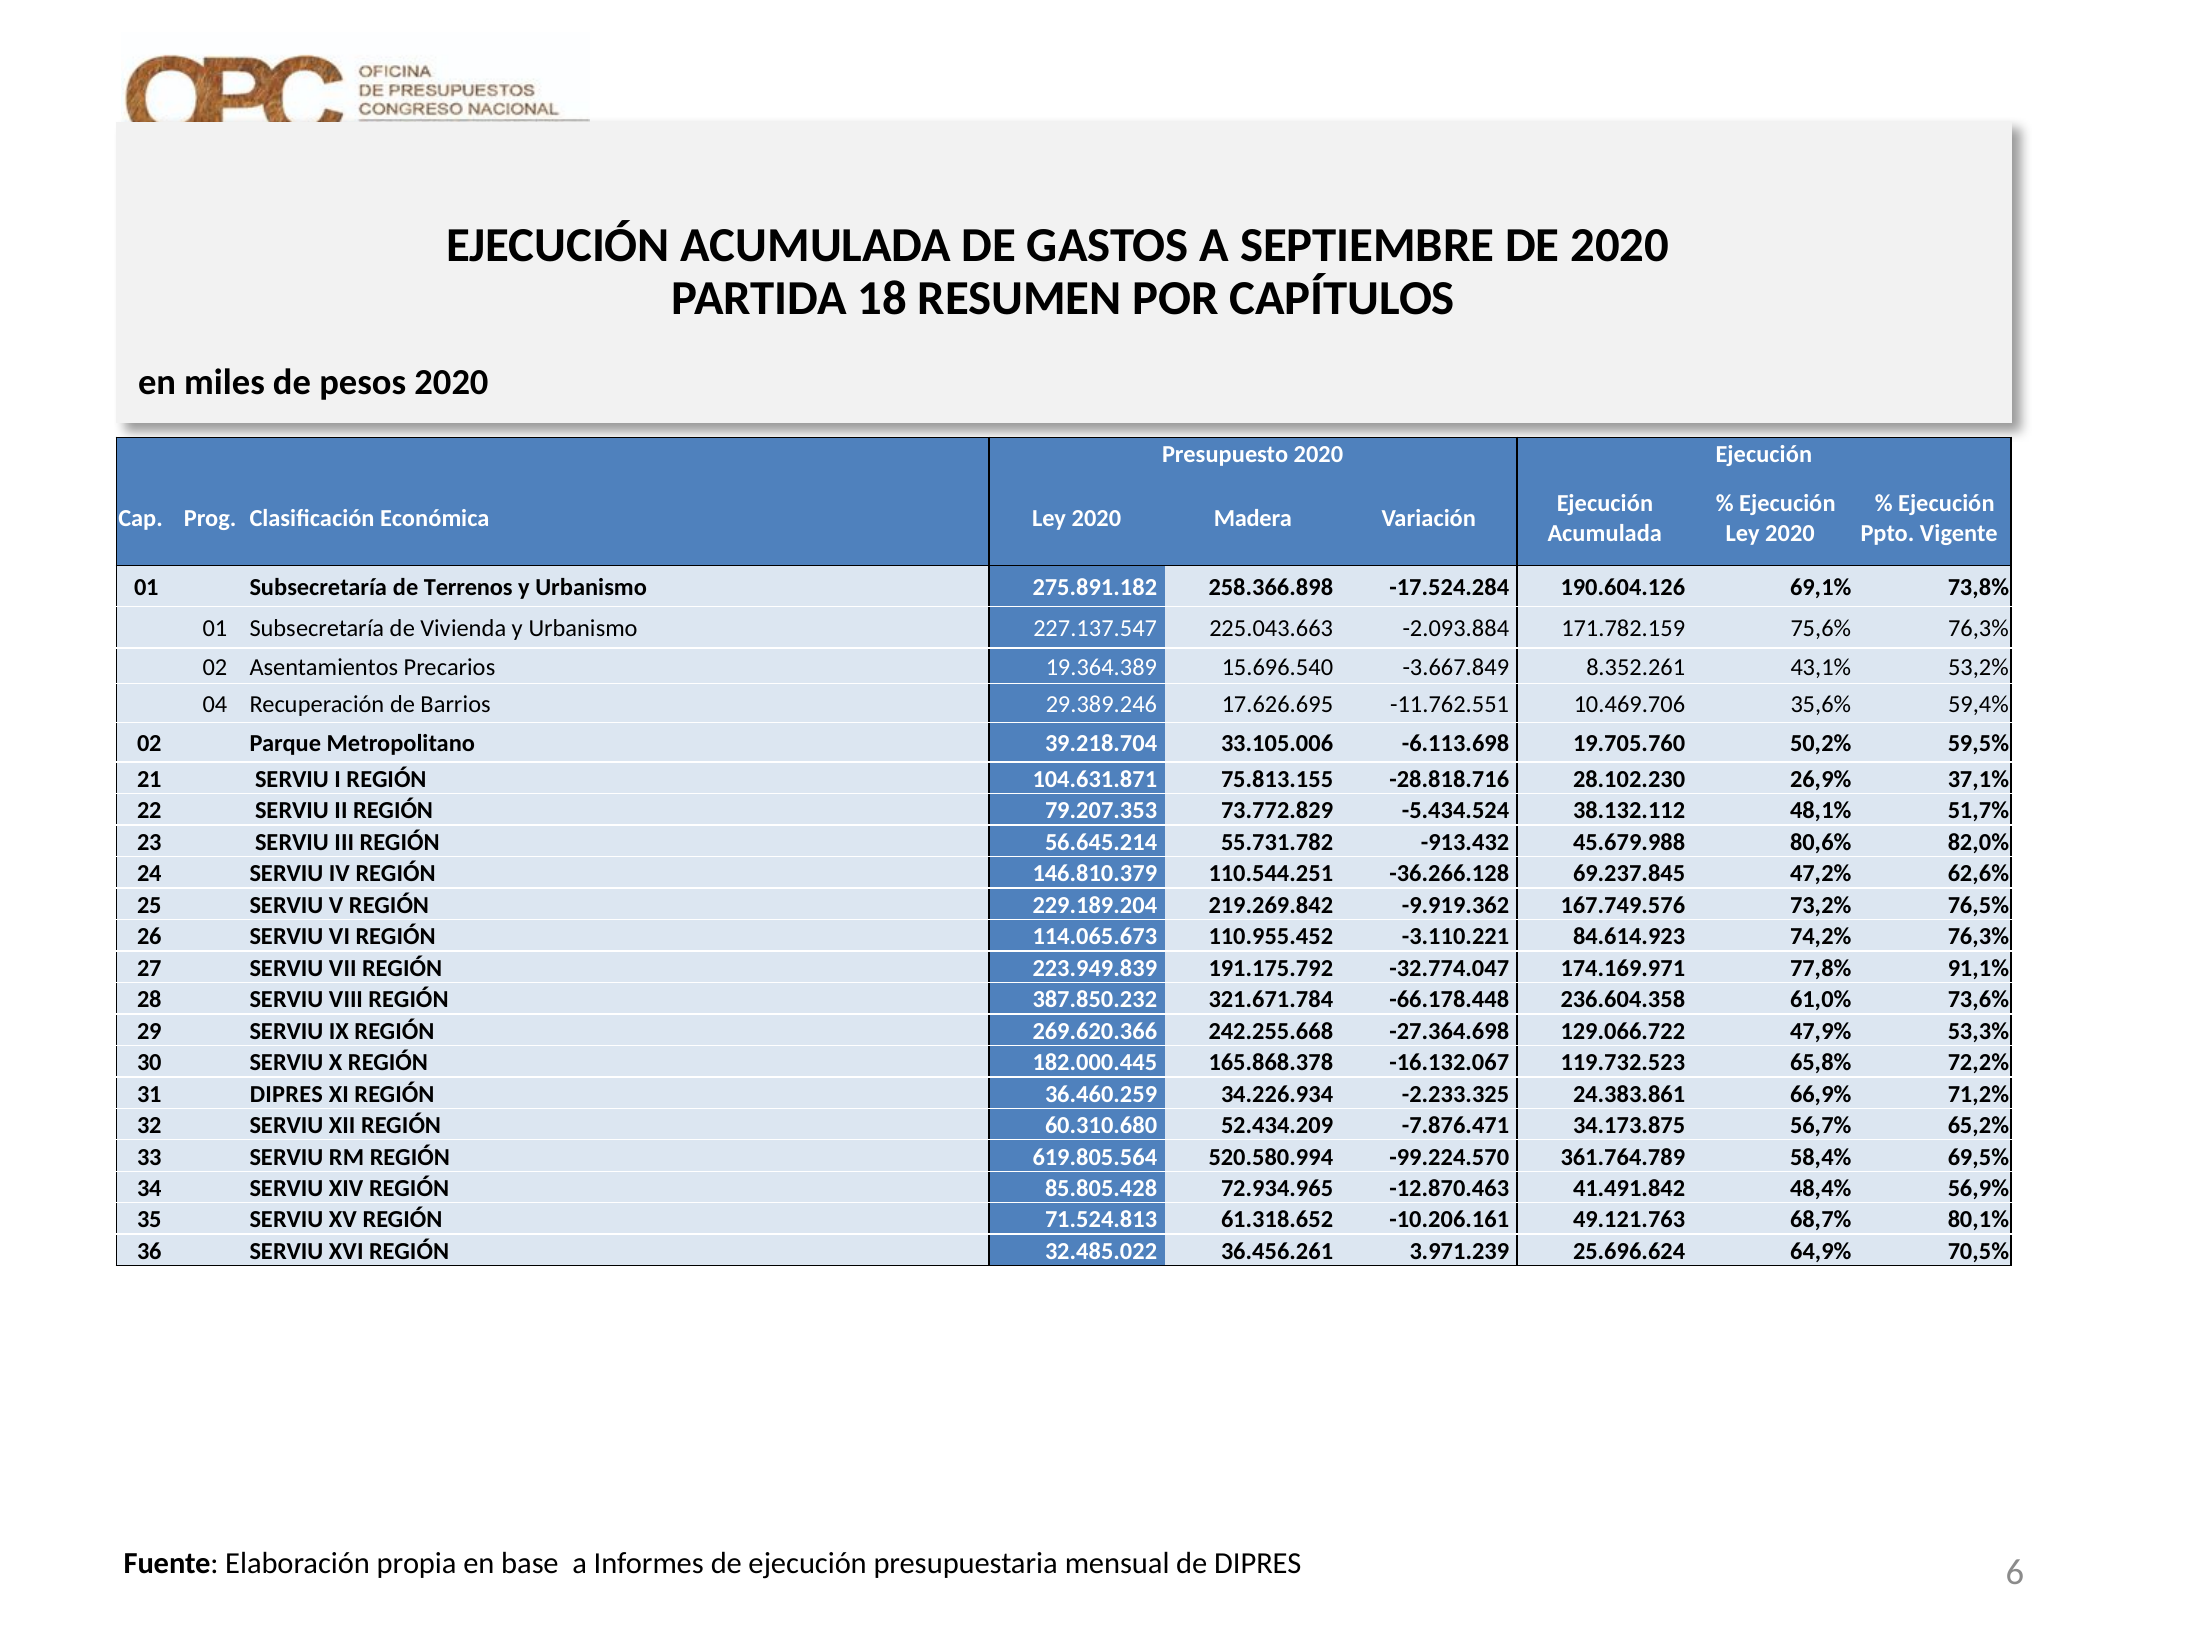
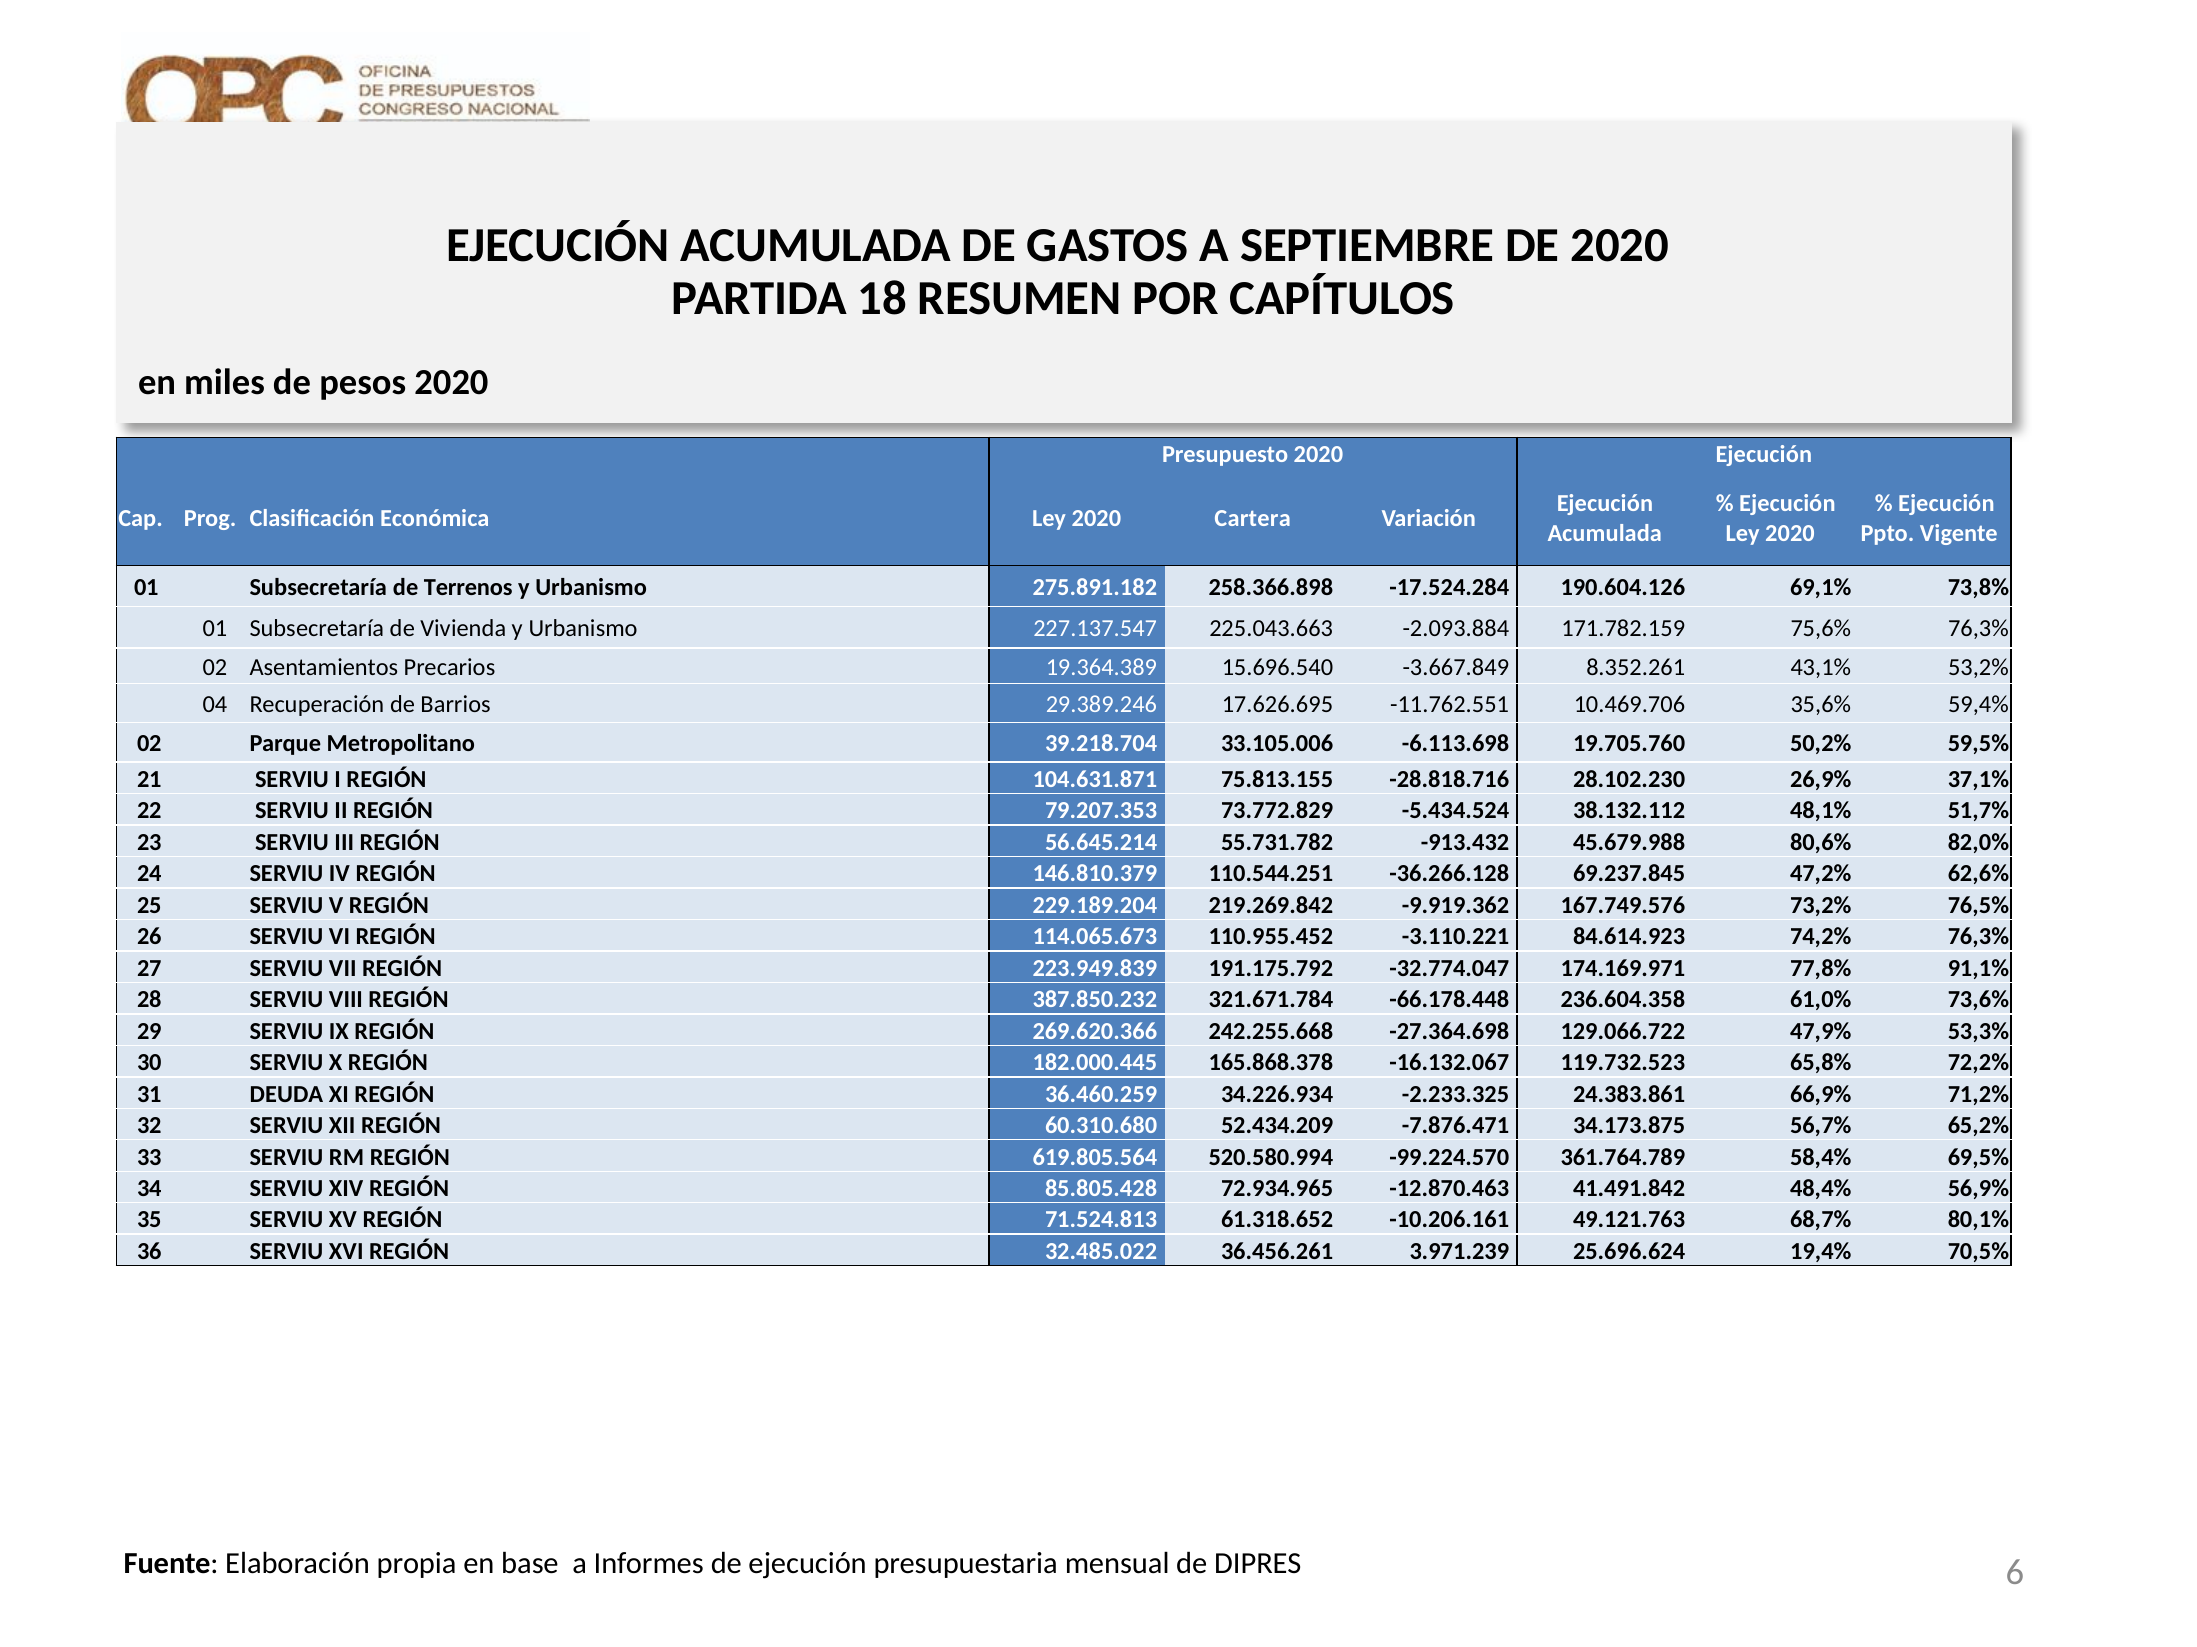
Madera: Madera -> Cartera (1253, 519)
31 DIPRES: DIPRES -> DEUDA (286, 1095)
64,9%: 64,9% -> 19,4% (1821, 1252)
